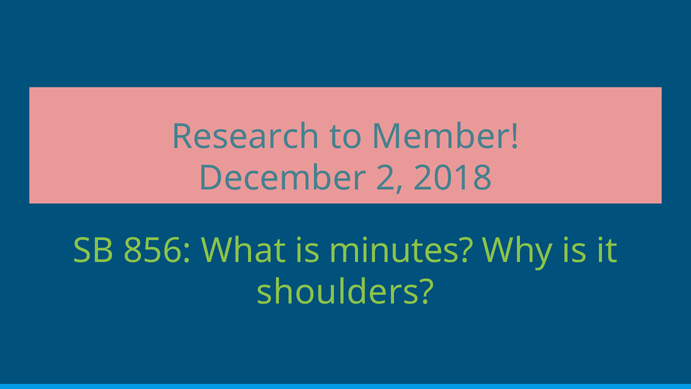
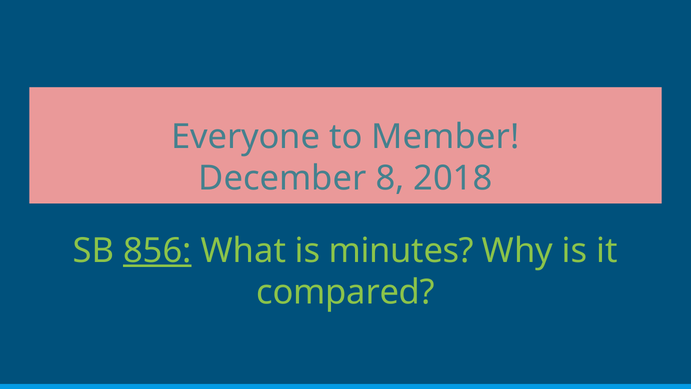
Research: Research -> Everyone (246, 137)
2: 2 -> 8 (390, 178)
856 underline: none -> present (157, 251)
shoulders: shoulders -> compared (346, 292)
